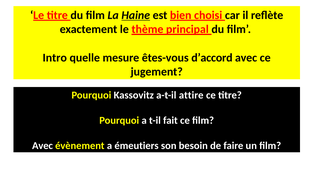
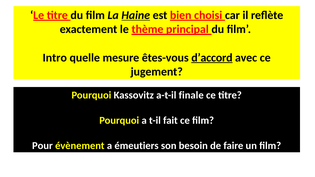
d’accord underline: none -> present (212, 58)
attire: attire -> finale (191, 95)
Avec: Avec -> Pour (42, 146)
